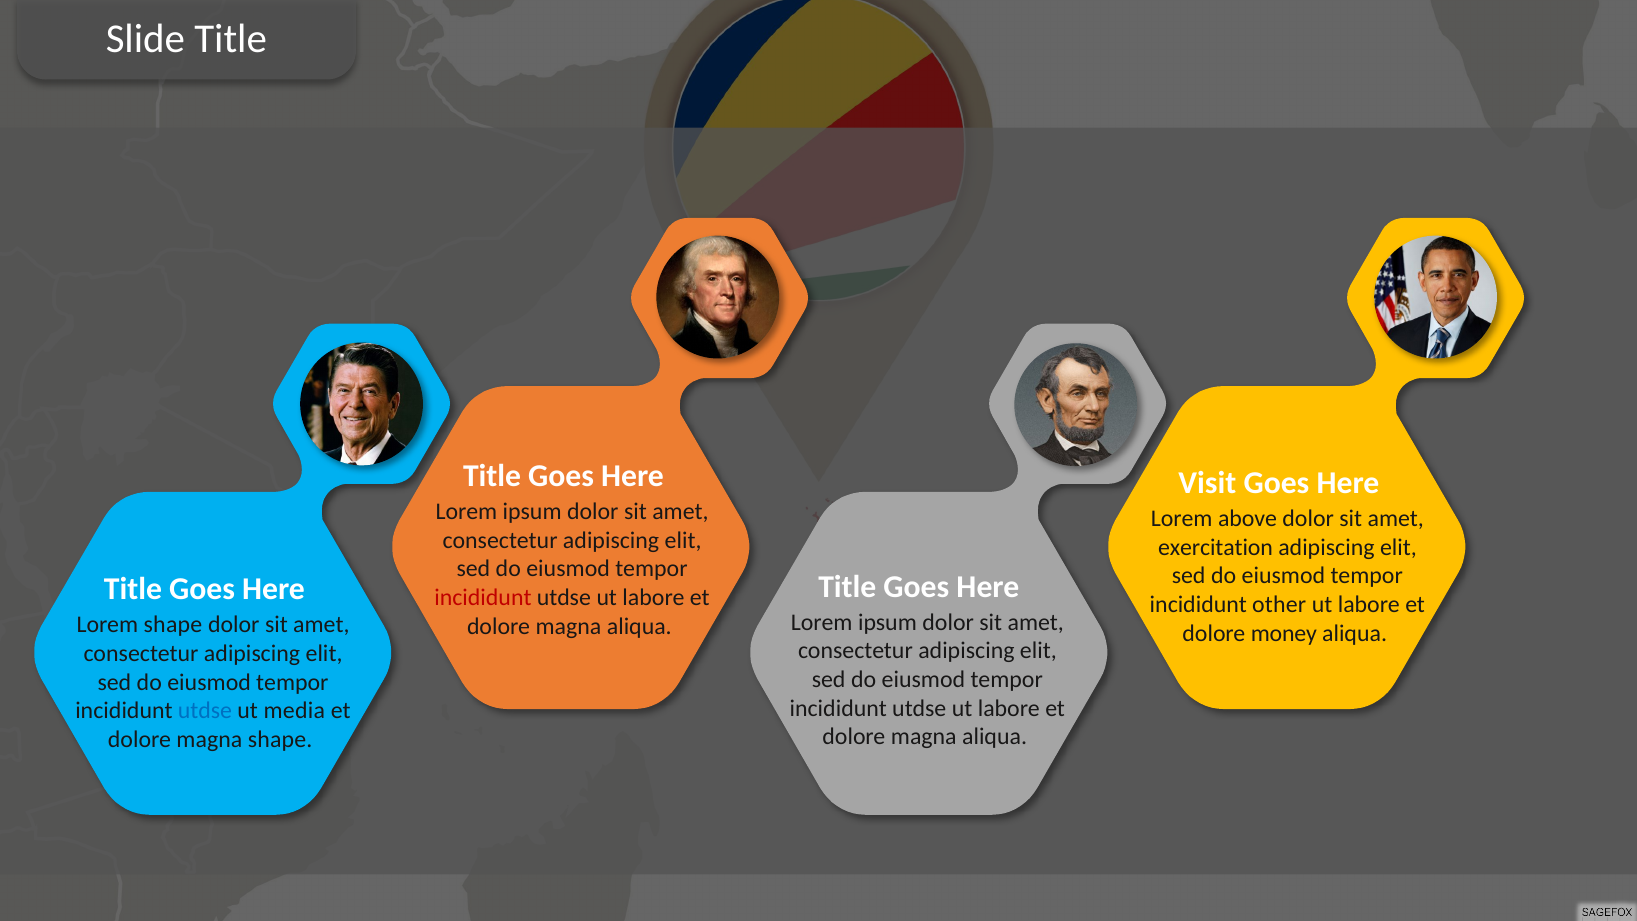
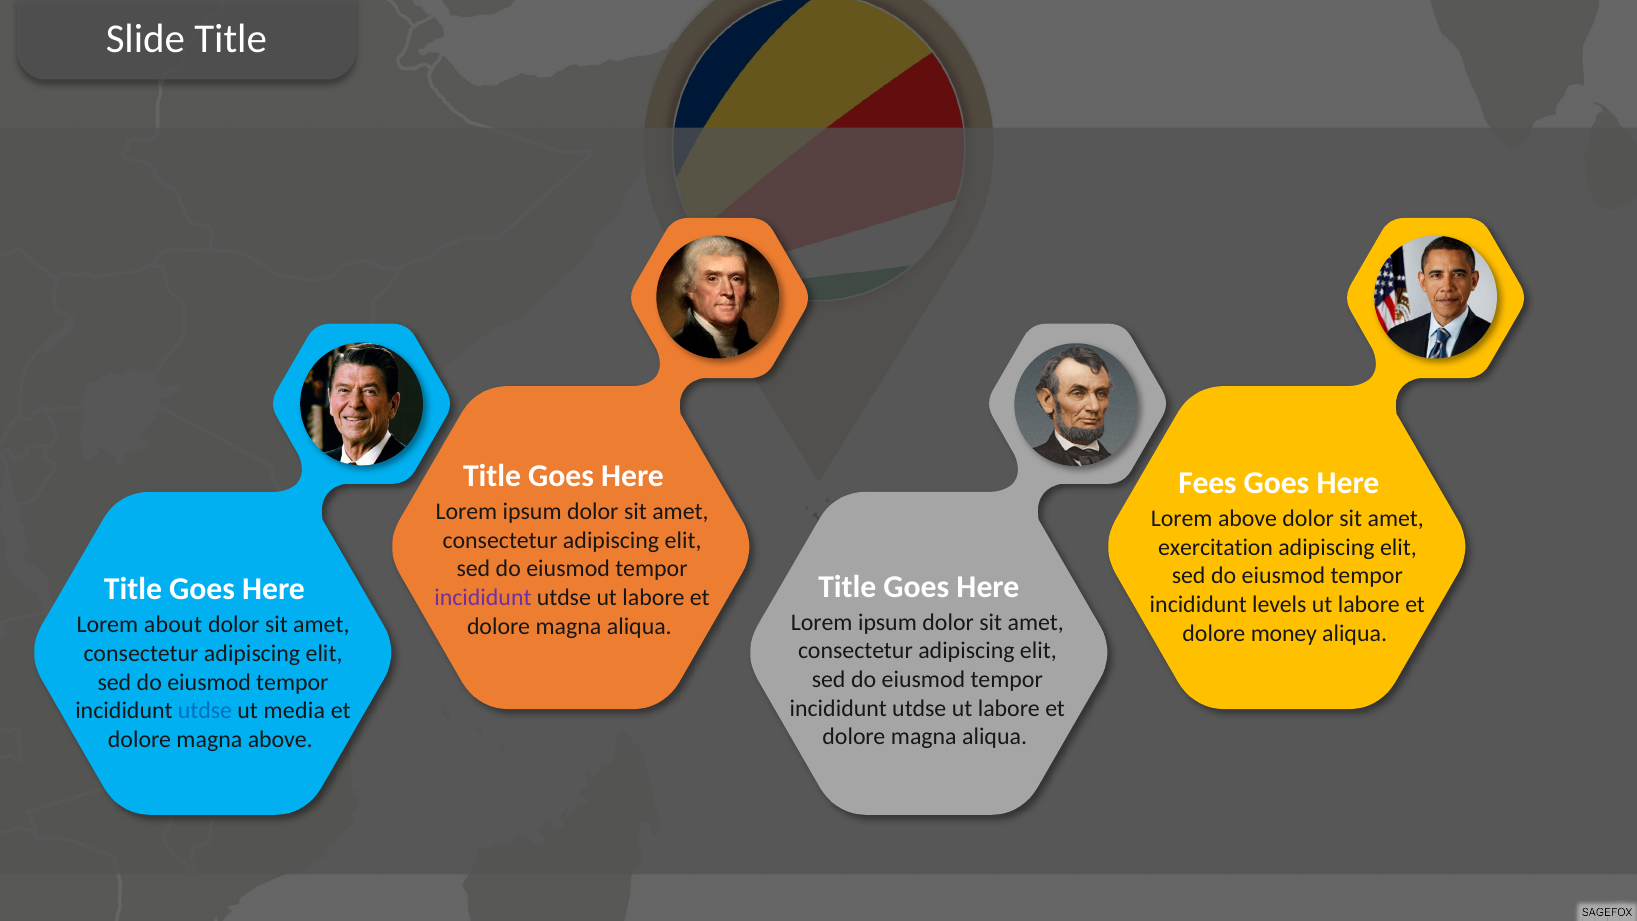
Visit: Visit -> Fees (1207, 483)
incididunt colour: red -> purple (483, 597)
other: other -> levels (1279, 605)
Lorem shape: shape -> about (173, 625)
magna shape: shape -> above (280, 739)
